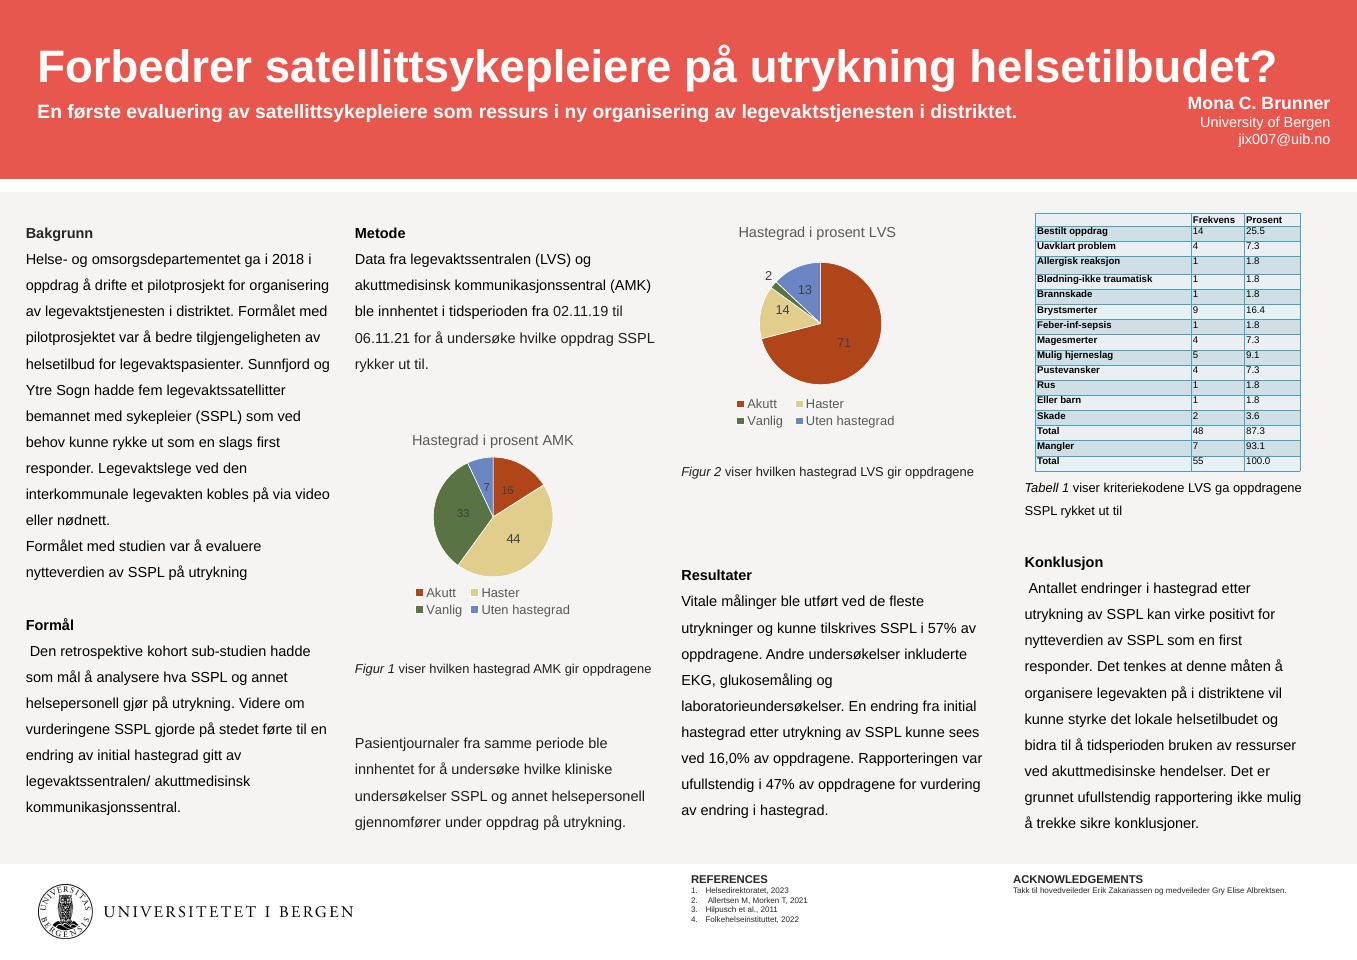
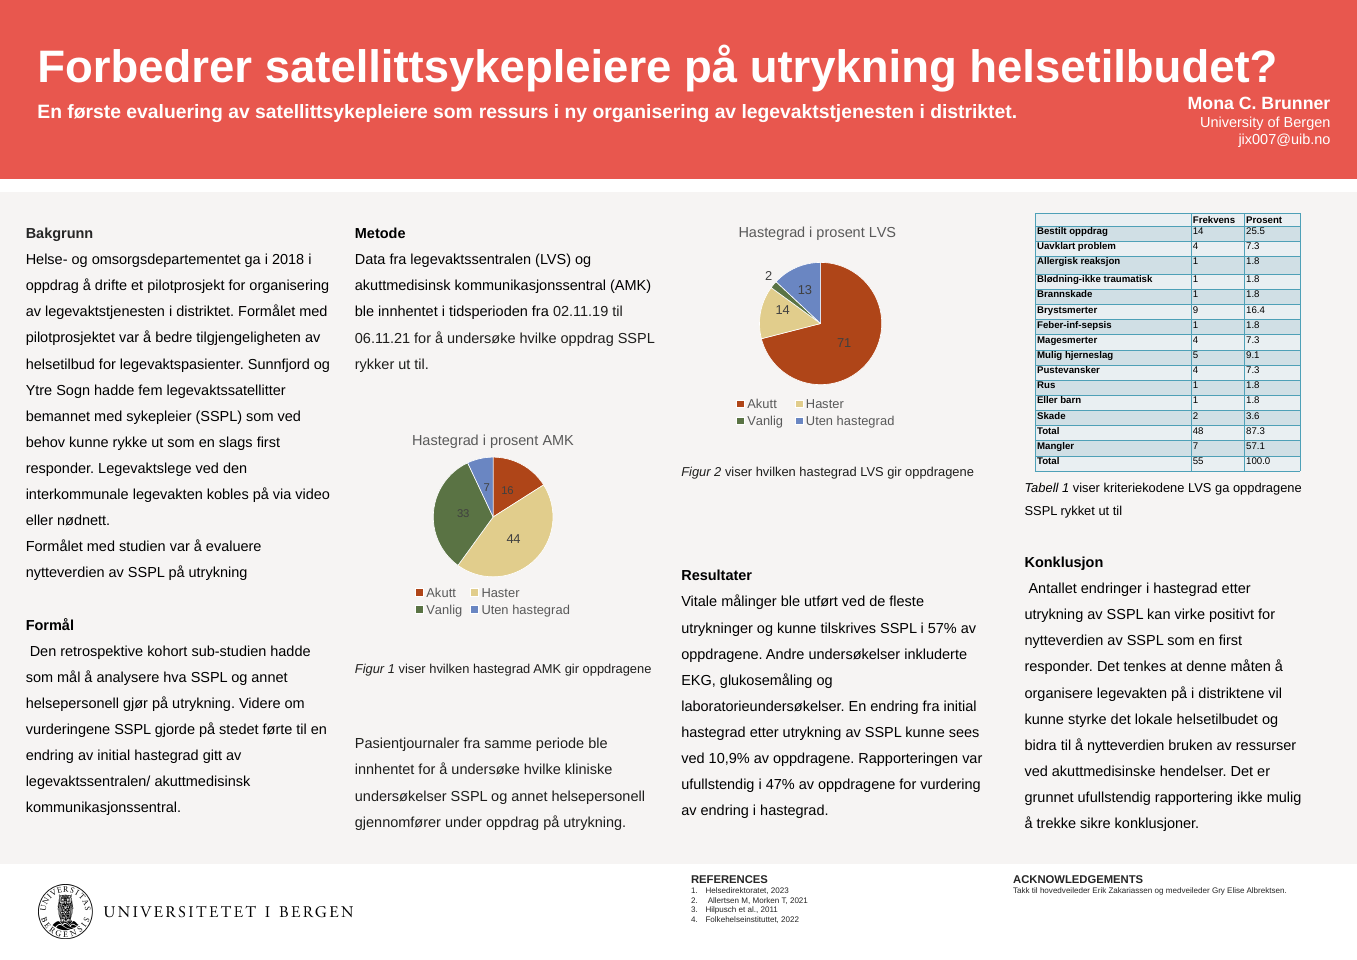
93.1: 93.1 -> 57.1 (1256, 446)
å tidsperioden: tidsperioden -> nytteverdien (1126, 745)
16,0%: 16,0% -> 10,9% (729, 759)
